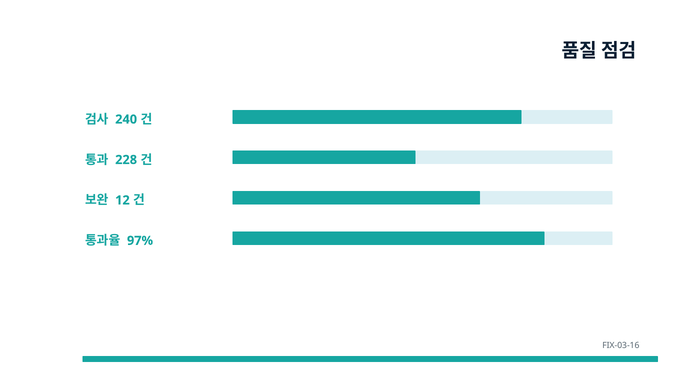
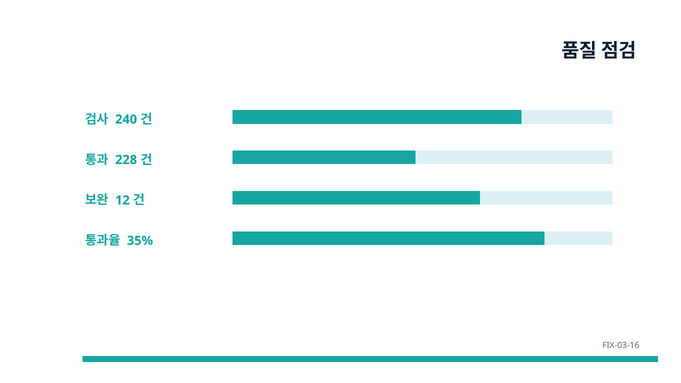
97%: 97% -> 35% (140, 241)
